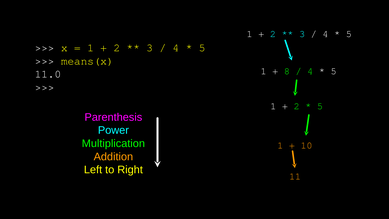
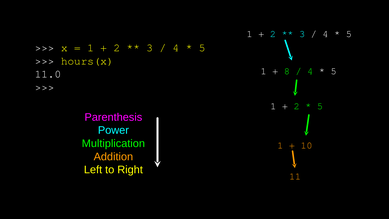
means(x: means(x -> hours(x (87, 61)
